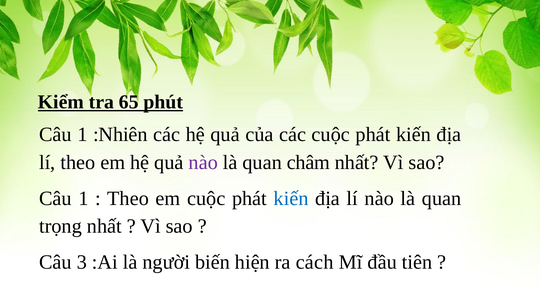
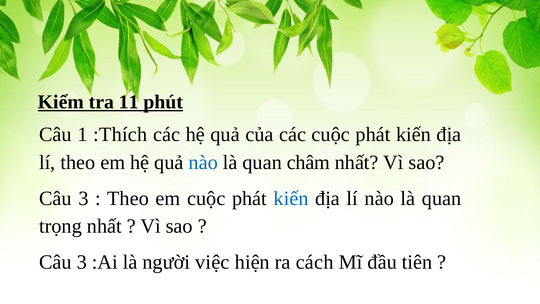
65: 65 -> 11 (129, 102)
:Nhiên: :Nhiên -> :Thích (120, 134)
nào colour: purple -> blue (203, 162)
1: 1 -> 3 (84, 198)
biến: biến -> việc (212, 262)
